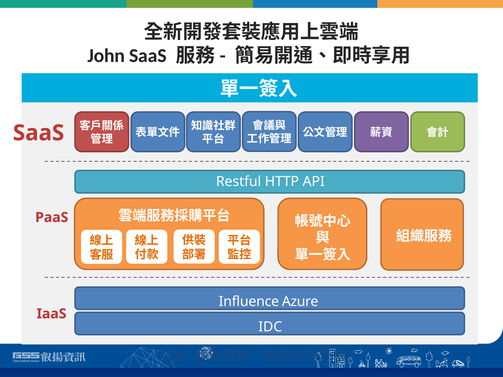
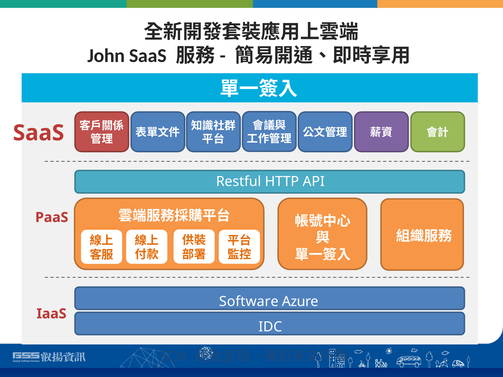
Influence: Influence -> Software (249, 302)
